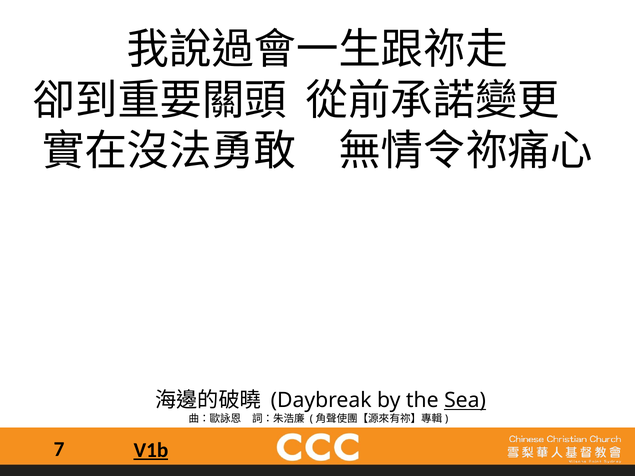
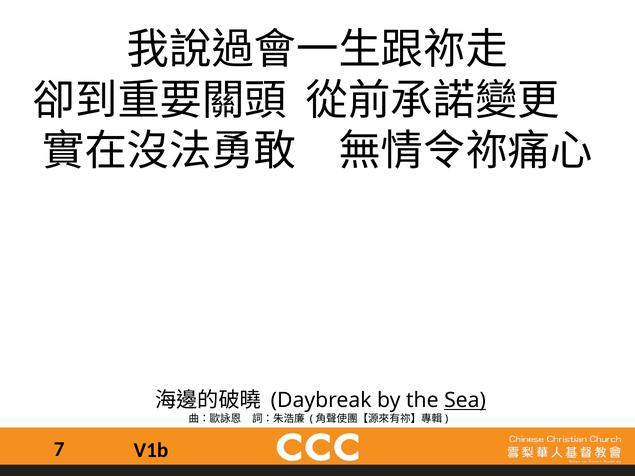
V1b underline: present -> none (151, 450)
